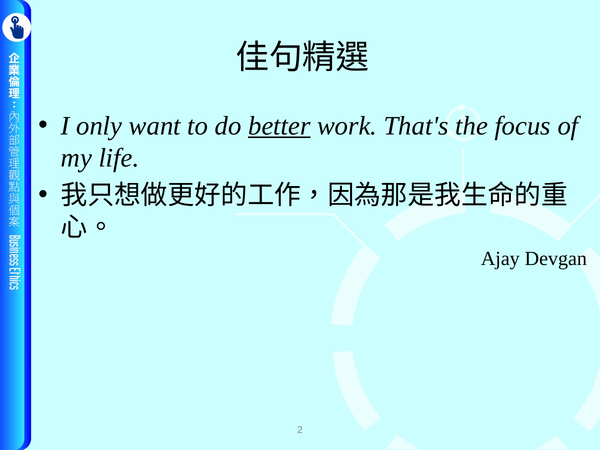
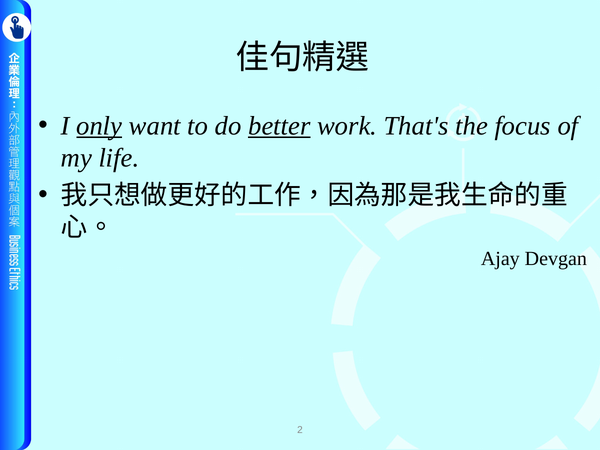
only underline: none -> present (99, 126)
